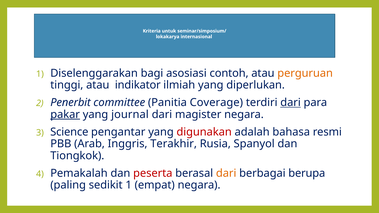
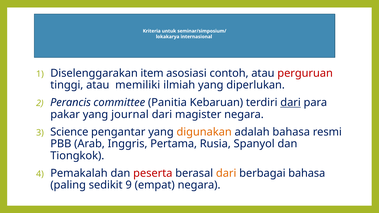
bagi: bagi -> item (152, 73)
perguruan colour: orange -> red (305, 73)
indikator: indikator -> memiliki (138, 85)
Penerbit: Penerbit -> Perancis (71, 103)
Coverage: Coverage -> Kebaruan (216, 103)
pakar underline: present -> none (65, 115)
digunakan colour: red -> orange (204, 132)
Terakhir: Terakhir -> Pertama (174, 144)
berbagai berupa: berupa -> bahasa (307, 173)
sedikit 1: 1 -> 9 (129, 185)
